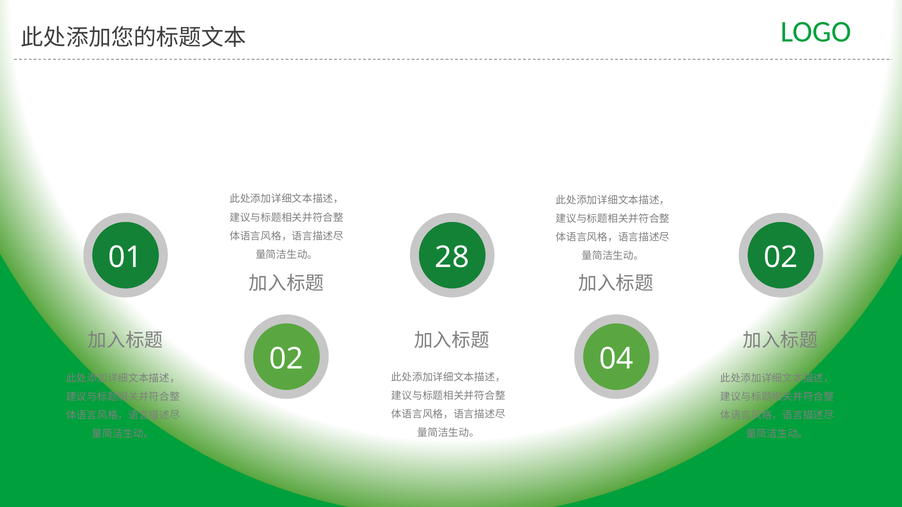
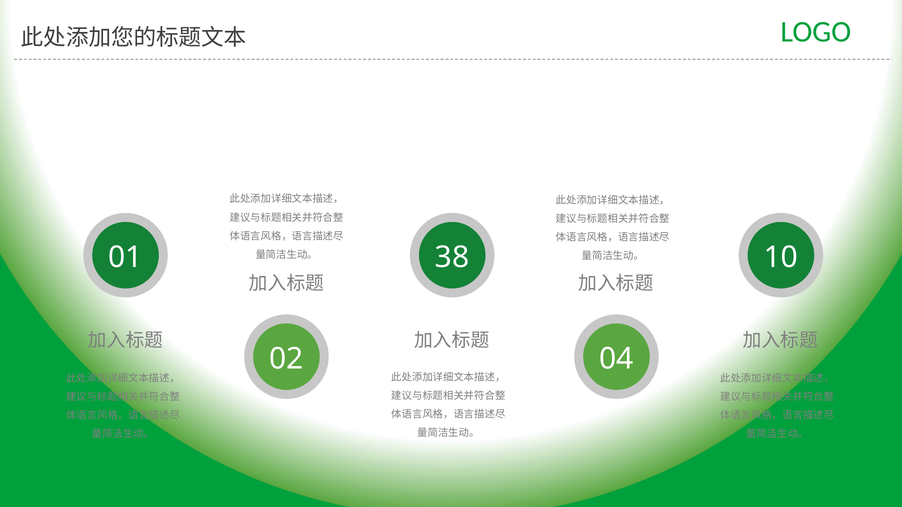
28: 28 -> 38 (452, 257)
02: 02 -> 10 (781, 257)
